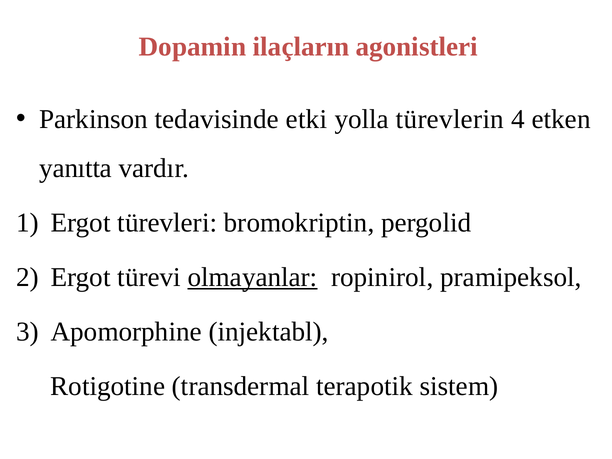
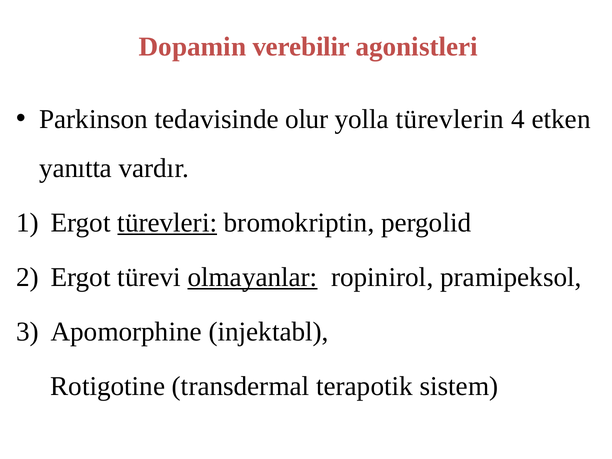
ilaçların: ilaçların -> verebilir (301, 47)
etki: etki -> olur (307, 119)
türevleri underline: none -> present (167, 223)
